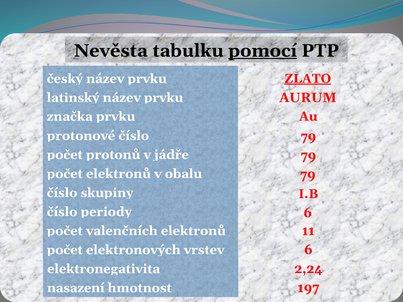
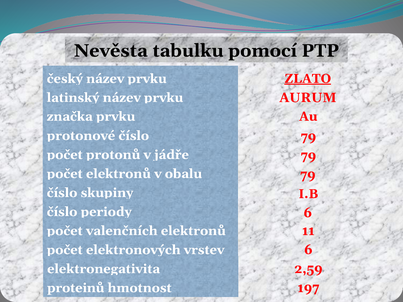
pomocí underline: present -> none (263, 51)
2,24: 2,24 -> 2,59 (308, 269)
nasazení: nasazení -> proteinů (76, 288)
